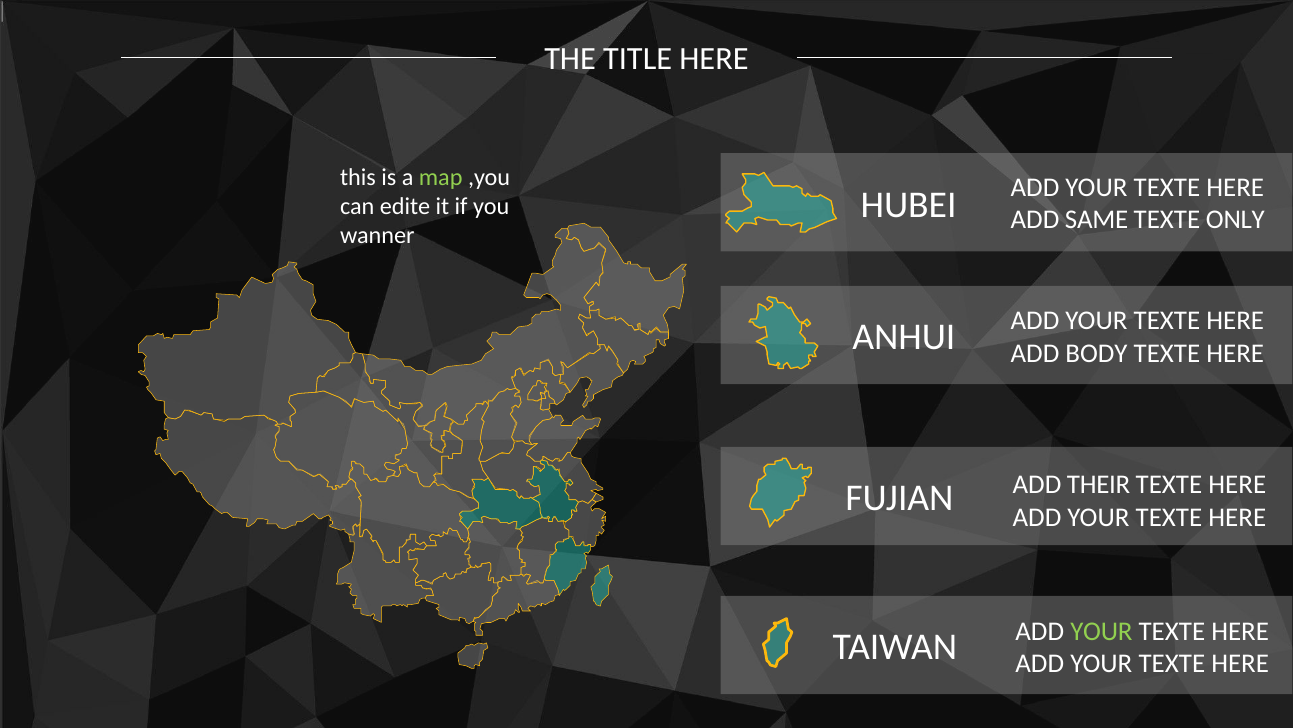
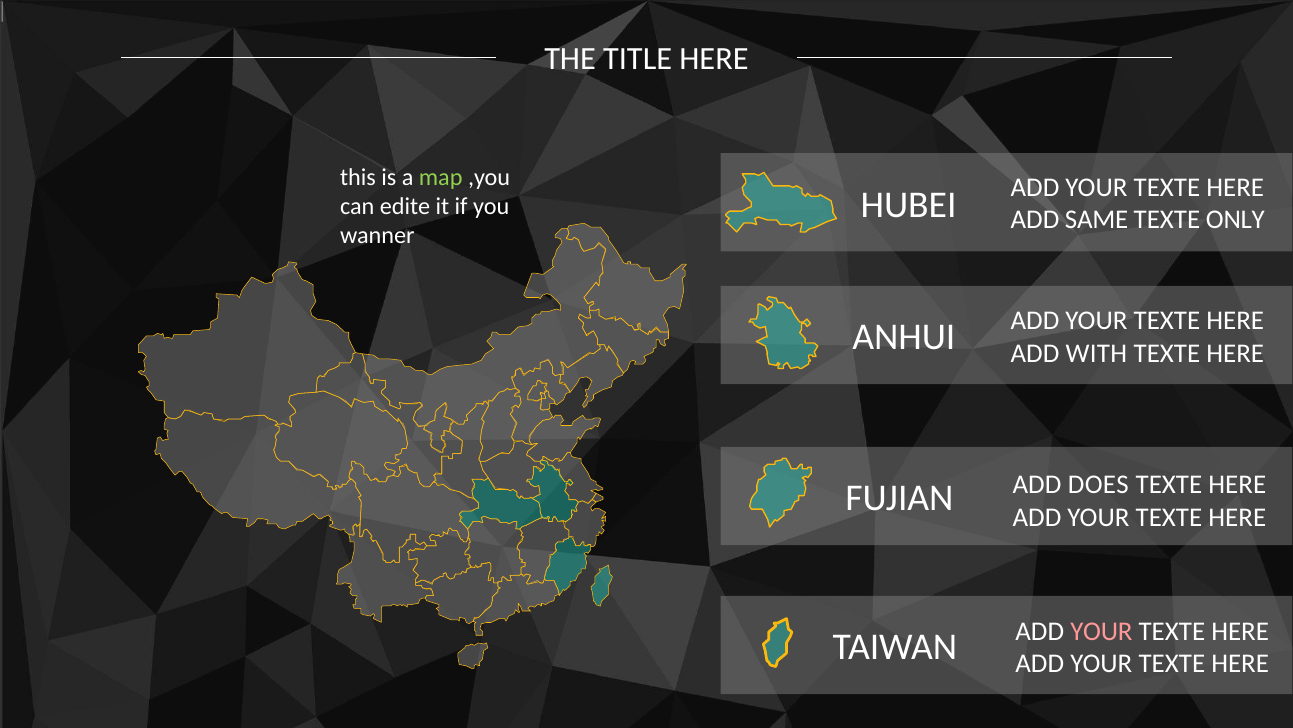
BODY: BODY -> WITH (1096, 353)
THEIR: THEIR -> DOES (1098, 484)
YOUR colour: light green -> pink (1101, 631)
